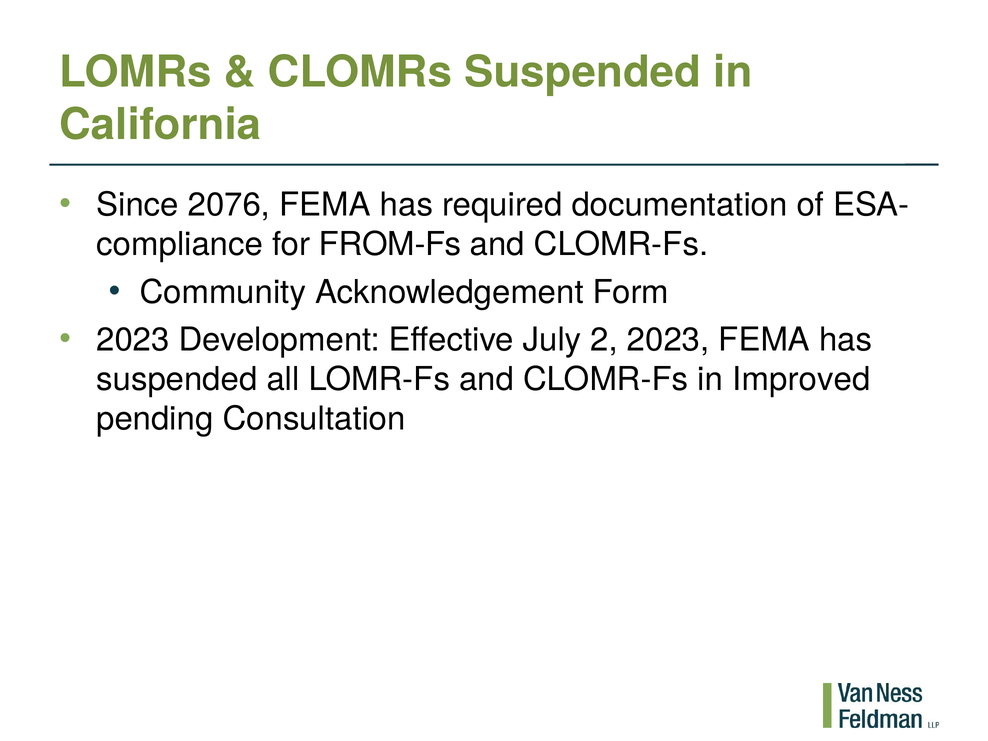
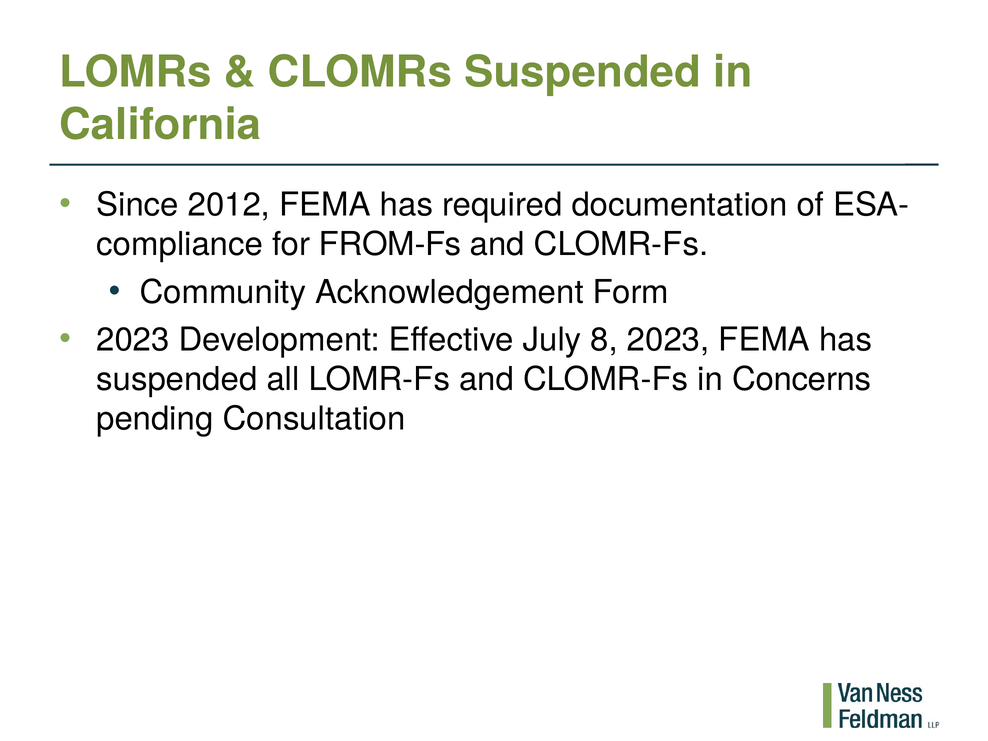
2076: 2076 -> 2012 (229, 205)
2: 2 -> 8 (604, 340)
Improved: Improved -> Concerns (802, 379)
